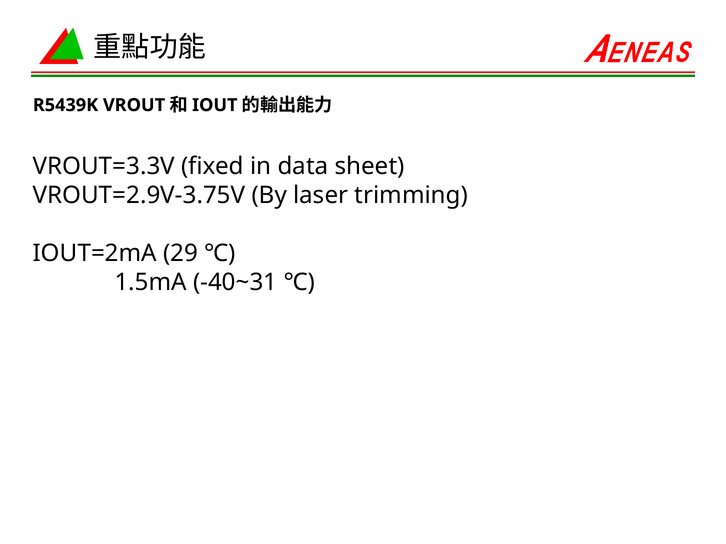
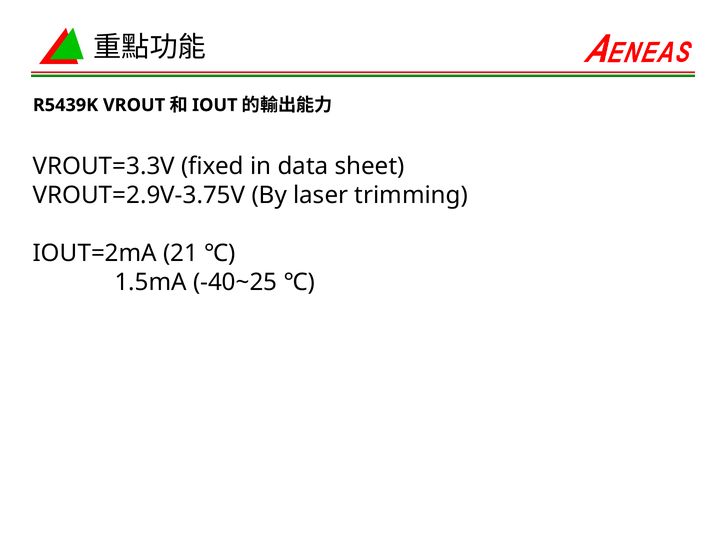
29: 29 -> 21 (181, 253)
-40~31: -40~31 -> -40~25 (235, 282)
